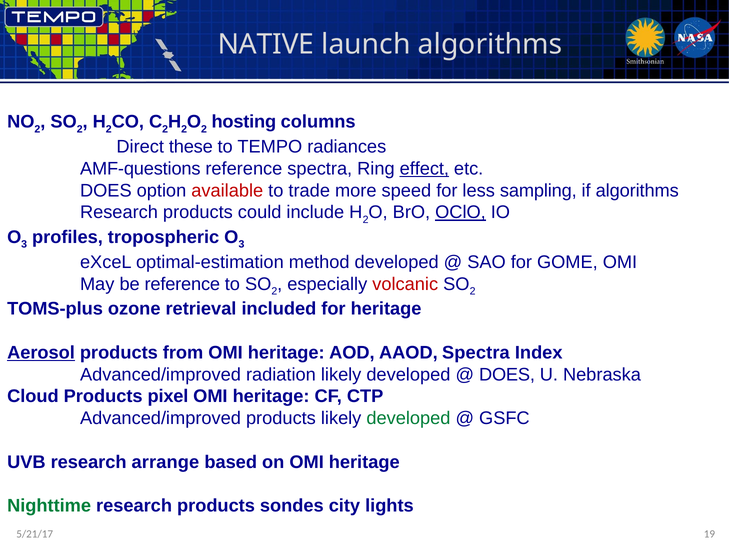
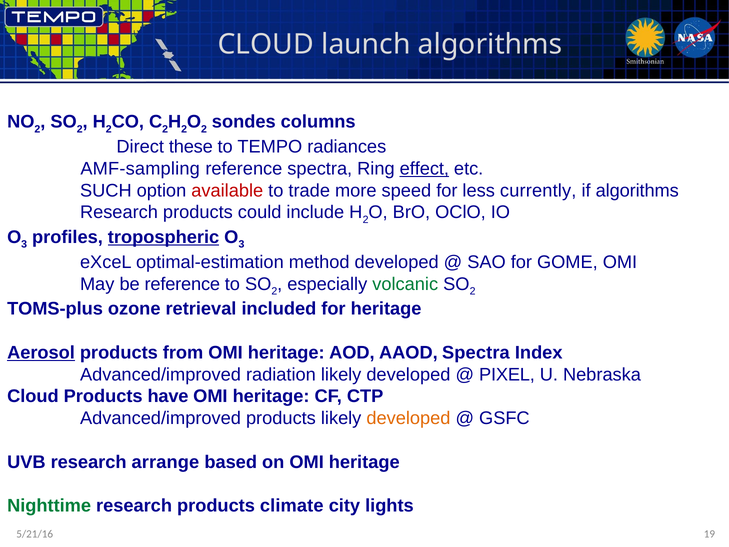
NATIVE: NATIVE -> CLOUD (266, 44)
hosting: hosting -> sondes (244, 122)
AMF-questions: AMF-questions -> AMF-sampling (140, 169)
DOES: DOES -> SUCH (106, 190)
sampling: sampling -> currently (538, 190)
OClO underline: present -> none (460, 212)
tropospheric underline: none -> present (164, 237)
volcanic colour: red -> green (405, 284)
DOES: DOES -> PIXEL (507, 374)
pixel: pixel -> have (168, 396)
developed colour: green -> orange (408, 418)
sondes: sondes -> climate (292, 506)
5/21/17: 5/21/17 -> 5/21/16 (35, 534)
